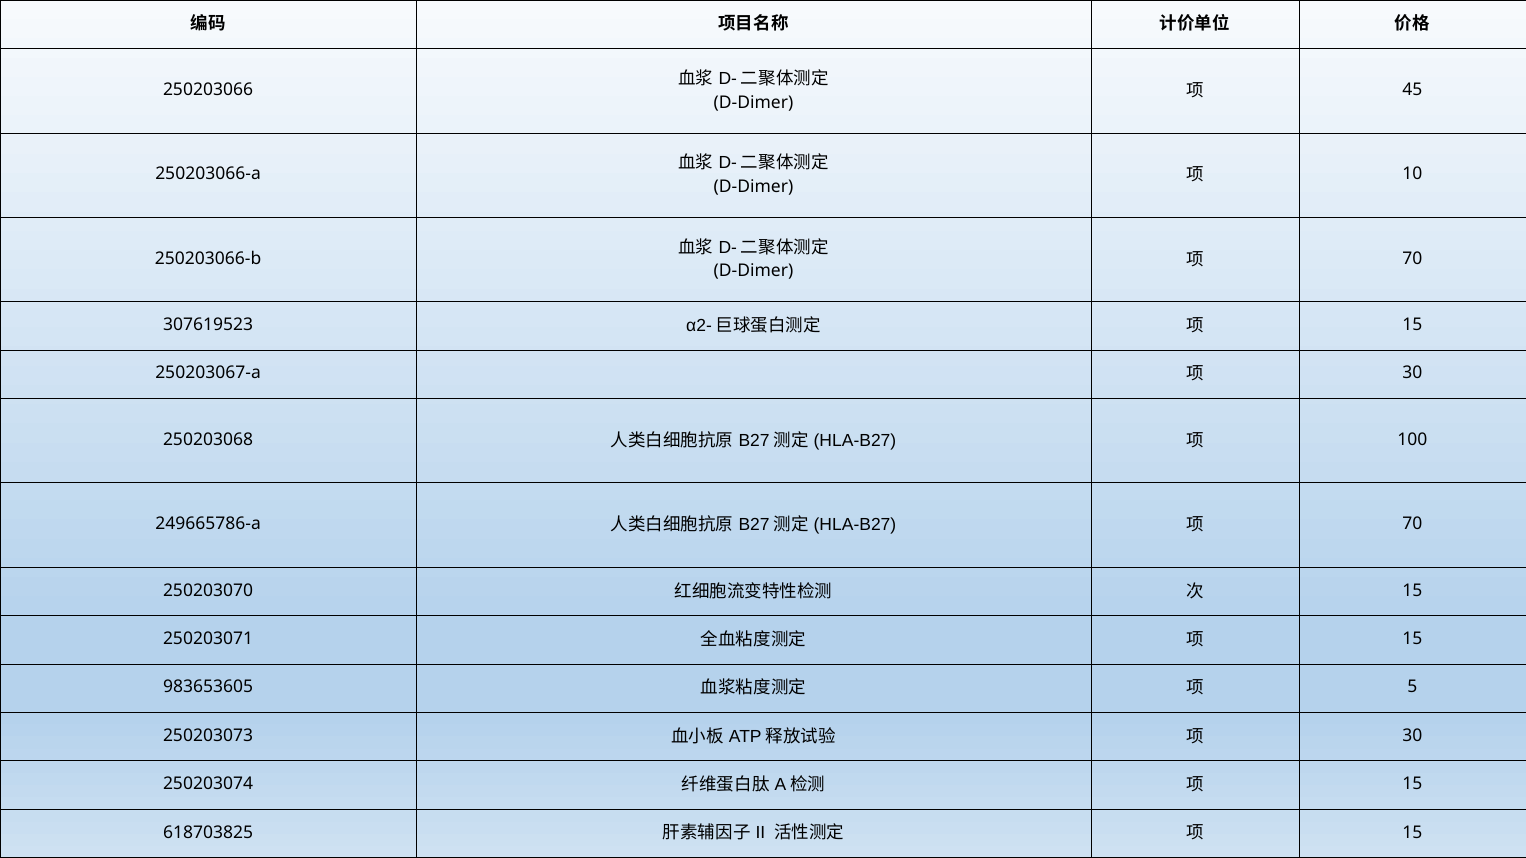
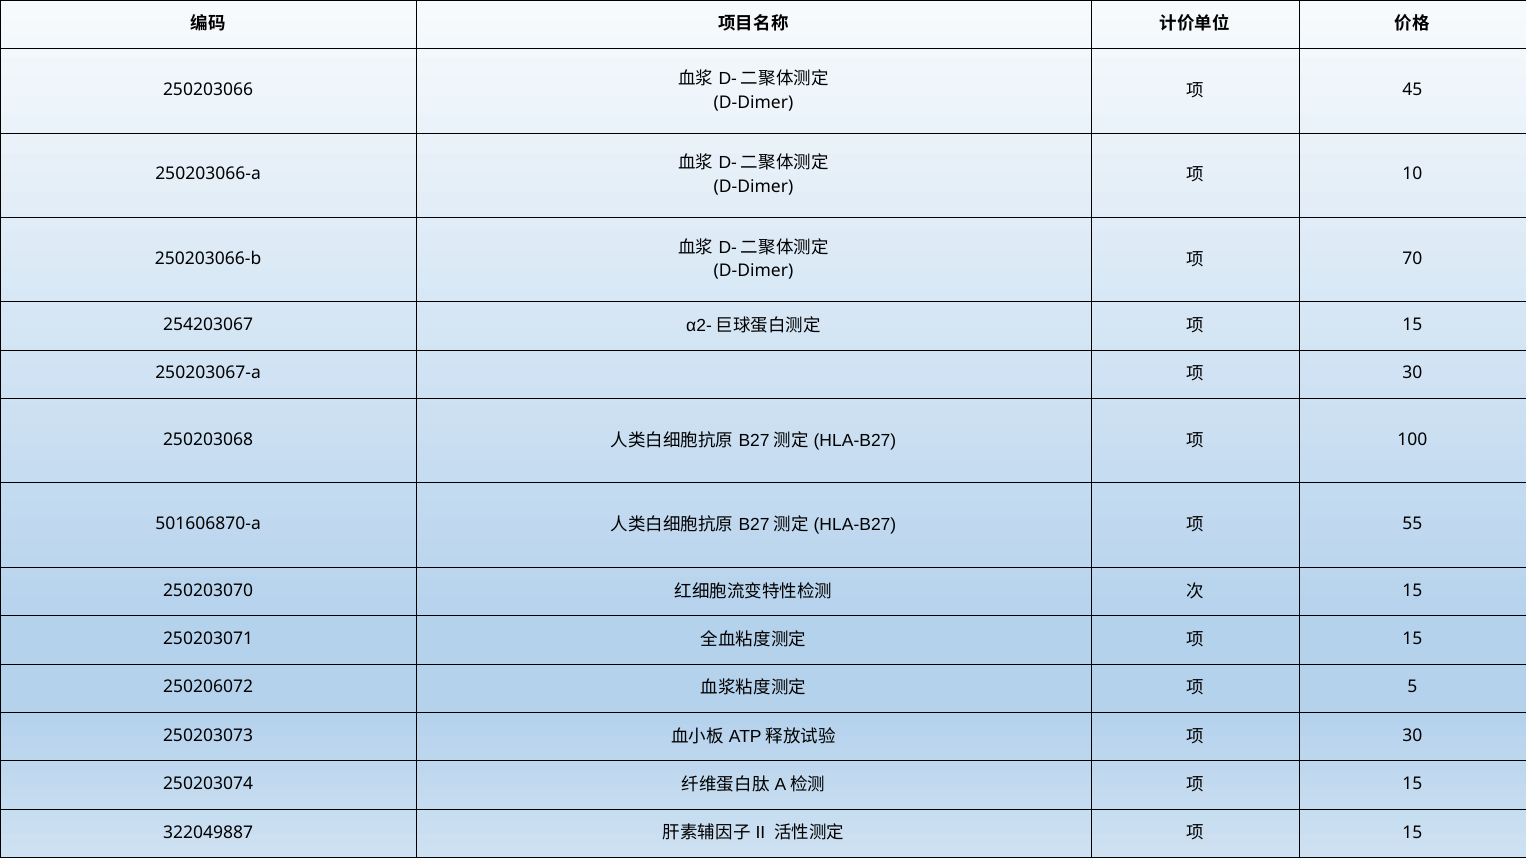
307619523: 307619523 -> 254203067 (208, 325)
249665786-a: 249665786-a -> 501606870-a (208, 524)
70: 70 -> 55 (1412, 524)
983653605: 983653605 -> 250206072 (208, 687)
618703825: 618703825 -> 322049887 (208, 833)
